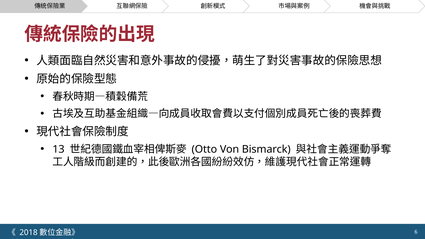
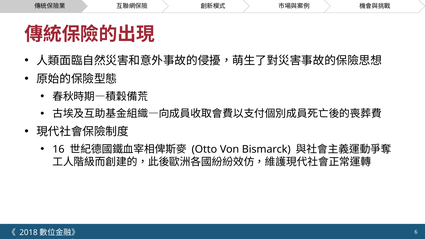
13: 13 -> 16 (58, 149)
